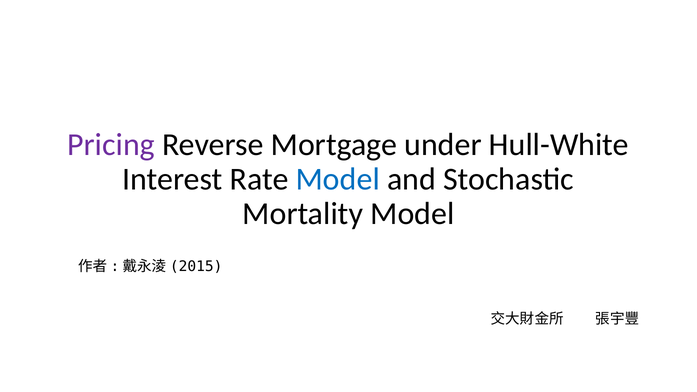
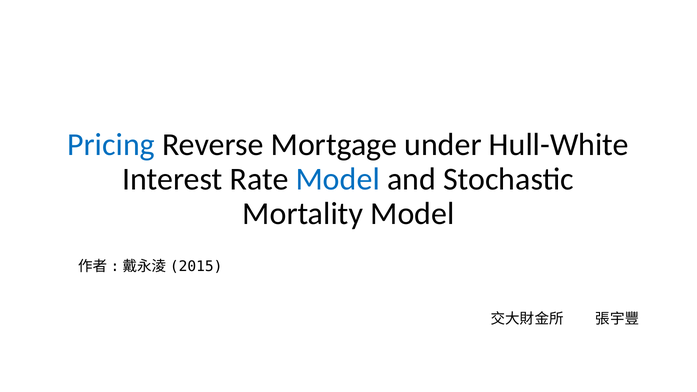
Pricing colour: purple -> blue (111, 145)
